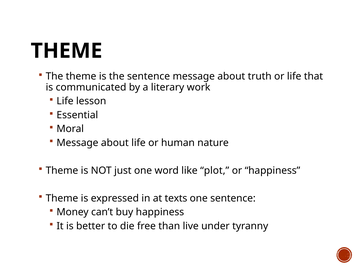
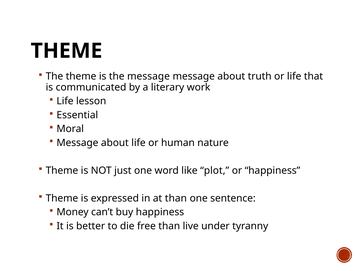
the sentence: sentence -> message (148, 76)
at texts: texts -> than (176, 198)
